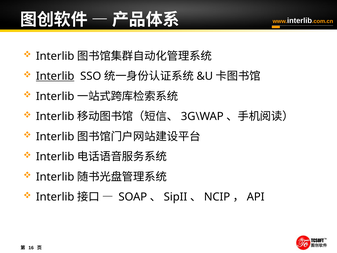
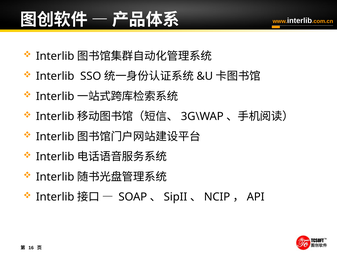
Interlib underline: present -> none (55, 76)
